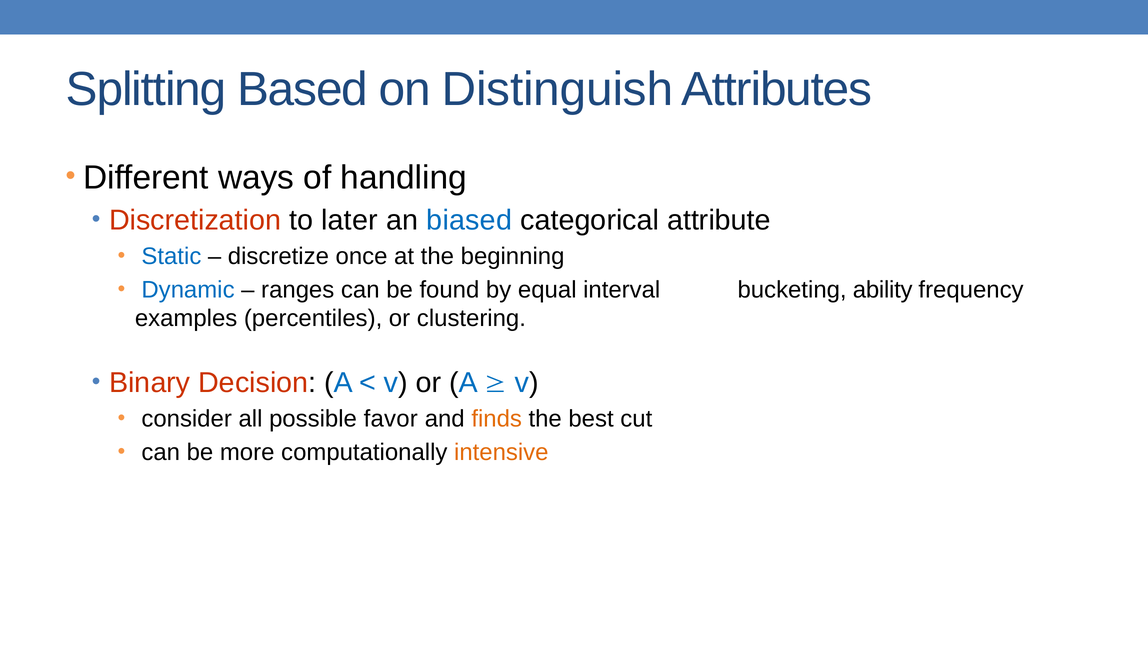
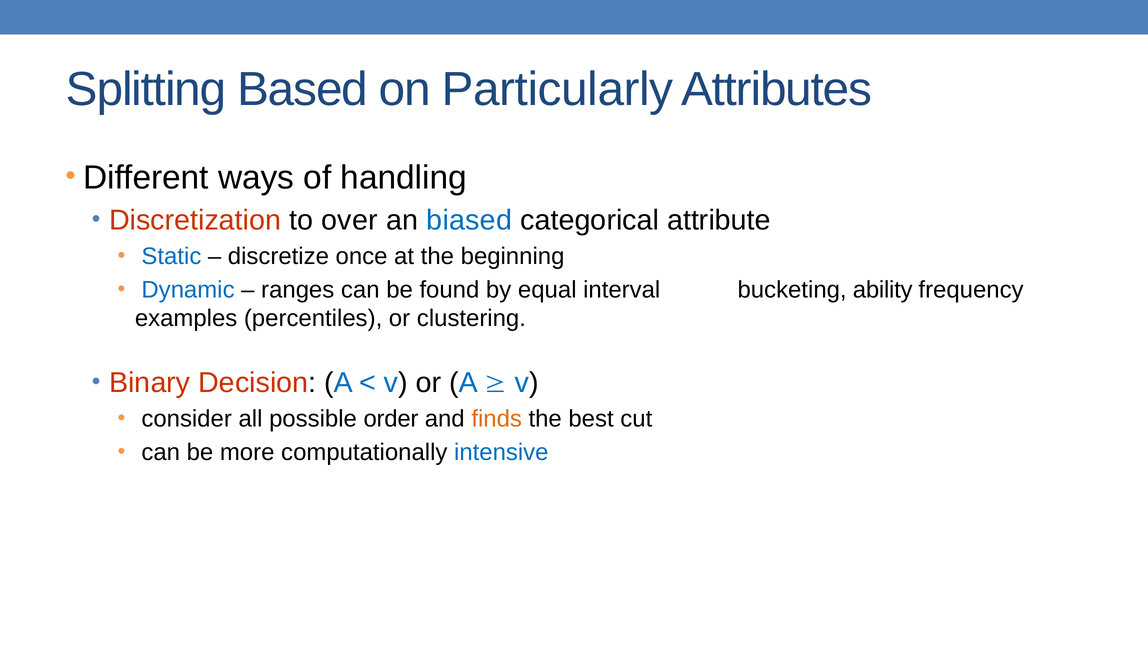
Distinguish: Distinguish -> Particularly (558, 89)
later: later -> over (350, 220)
favor: favor -> order (391, 419)
intensive colour: orange -> blue (501, 452)
